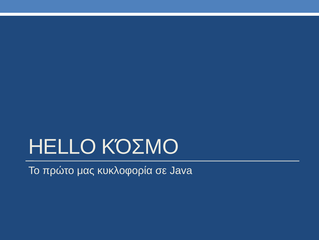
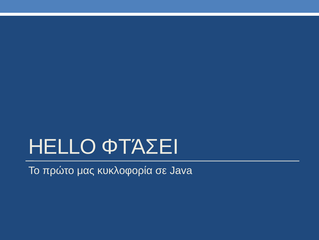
ΚΌΣΜΟ: ΚΌΣΜΟ -> ΦΤΆΣΕΙ (140, 146)
